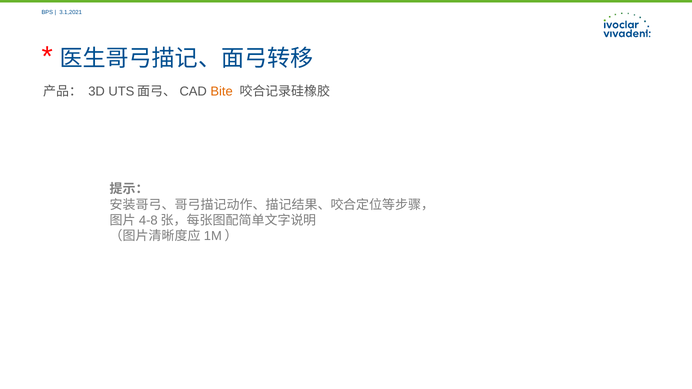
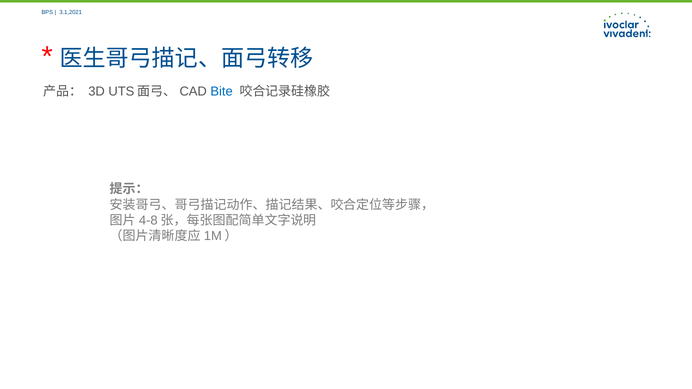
Bite colour: orange -> blue (222, 92)
